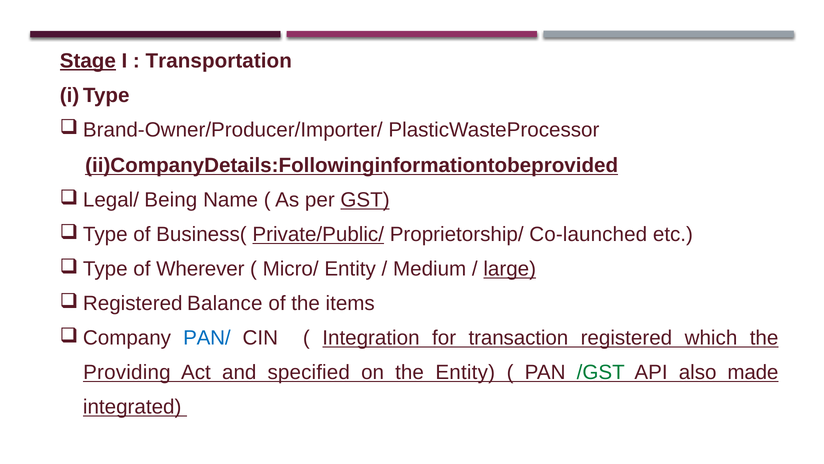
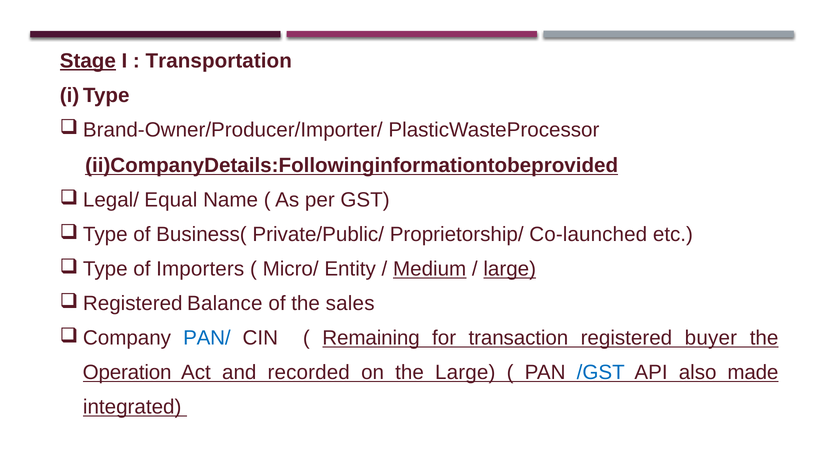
Being: Being -> Equal (171, 200)
GST underline: present -> none (365, 200)
Private/Public/ underline: present -> none (318, 234)
Wherever: Wherever -> Importers (200, 269)
Medium underline: none -> present (430, 269)
items: items -> sales (350, 303)
Integration: Integration -> Remaining (371, 338)
which: which -> buyer (711, 338)
Providing: Providing -> Operation (127, 372)
specified: specified -> recorded (309, 372)
the Entity: Entity -> Large (465, 372)
/GST colour: green -> blue (601, 372)
